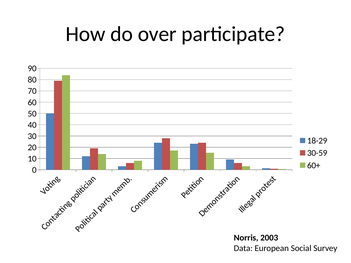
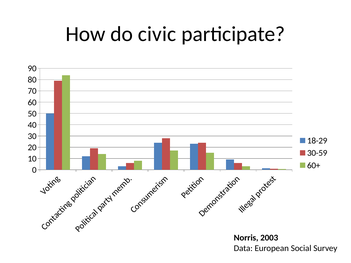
over: over -> civic (157, 34)
